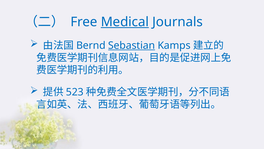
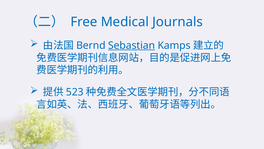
Medical underline: present -> none (125, 22)
